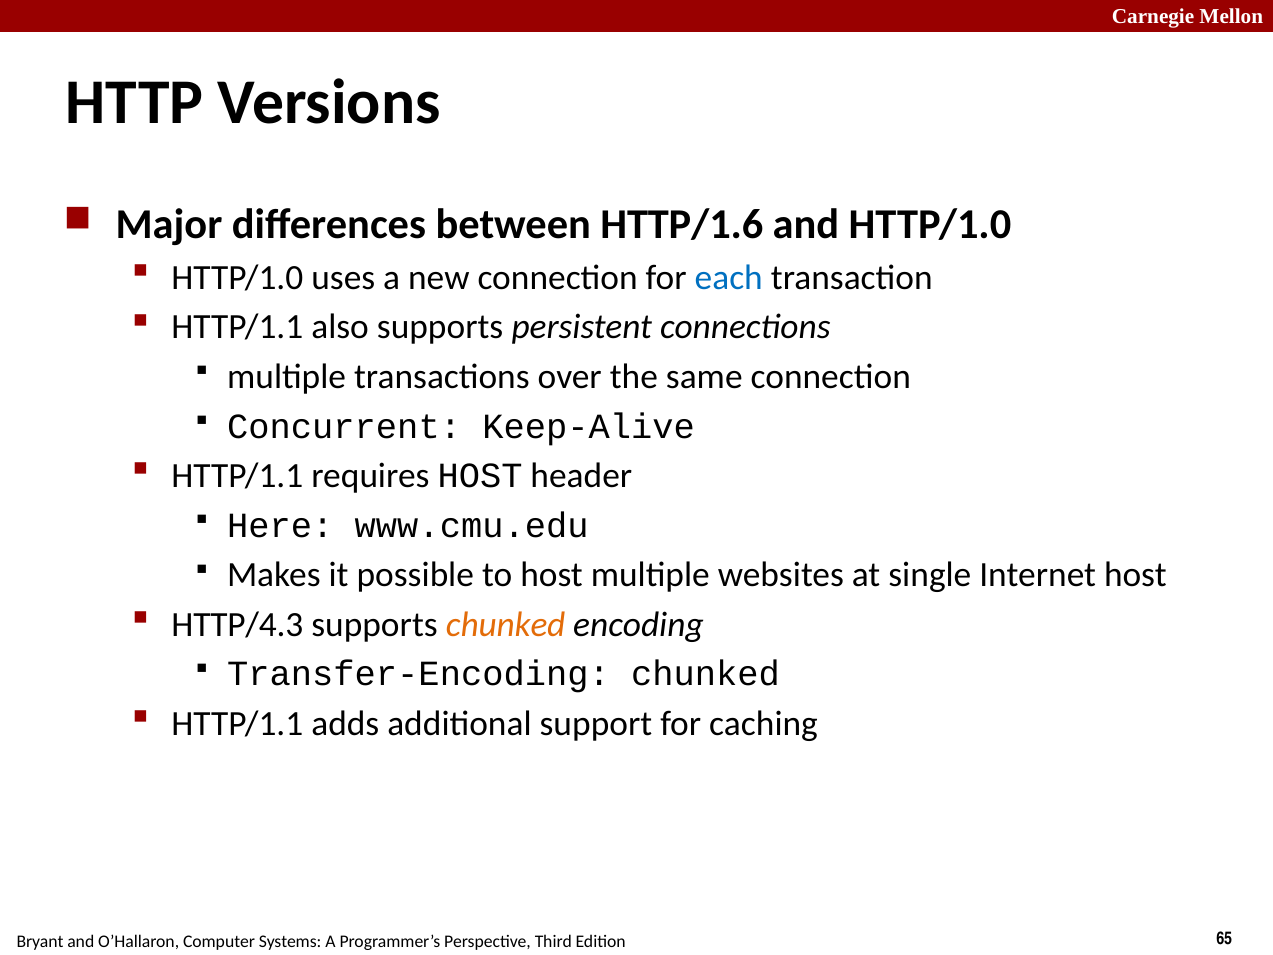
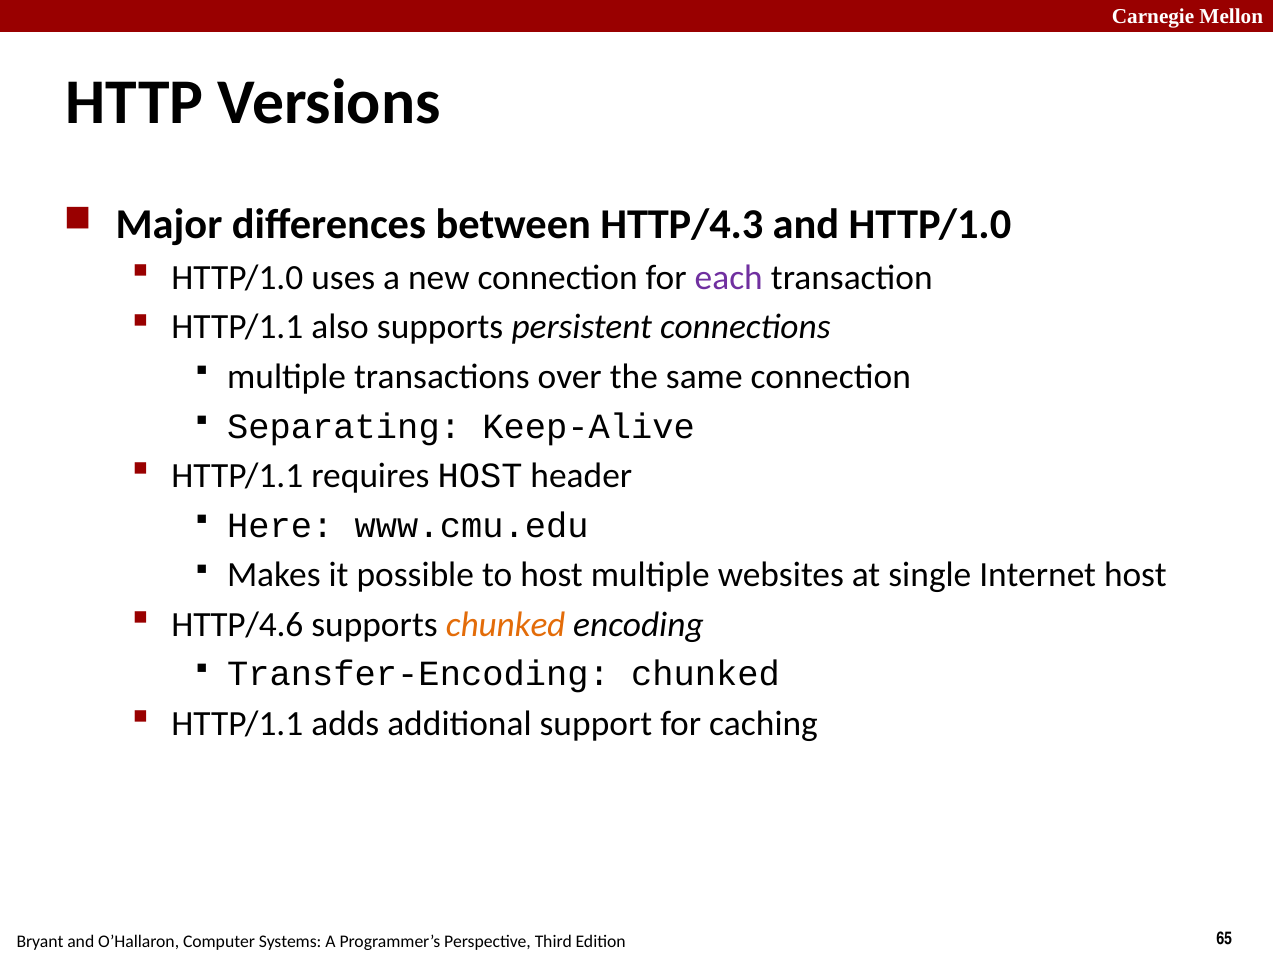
HTTP/1.6: HTTP/1.6 -> HTTP/4.3 (682, 224)
each colour: blue -> purple (729, 278)
Concurrent: Concurrent -> Separating (344, 426)
HTTP/4.3: HTTP/4.3 -> HTTP/4.6 (237, 624)
